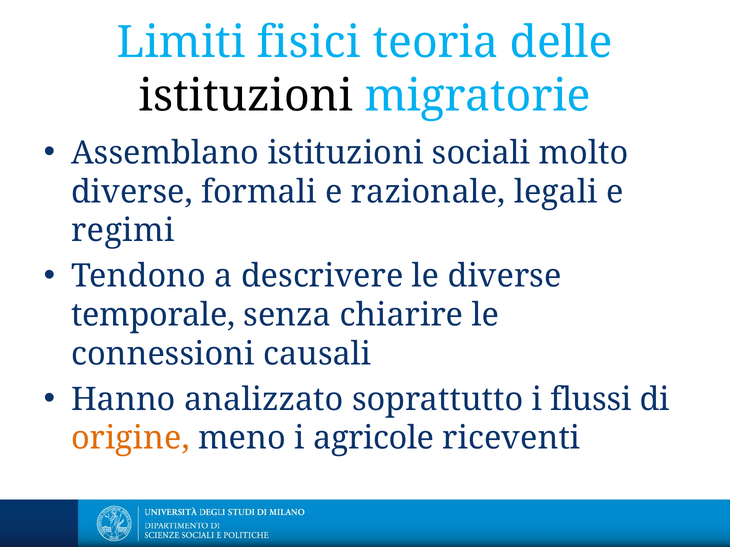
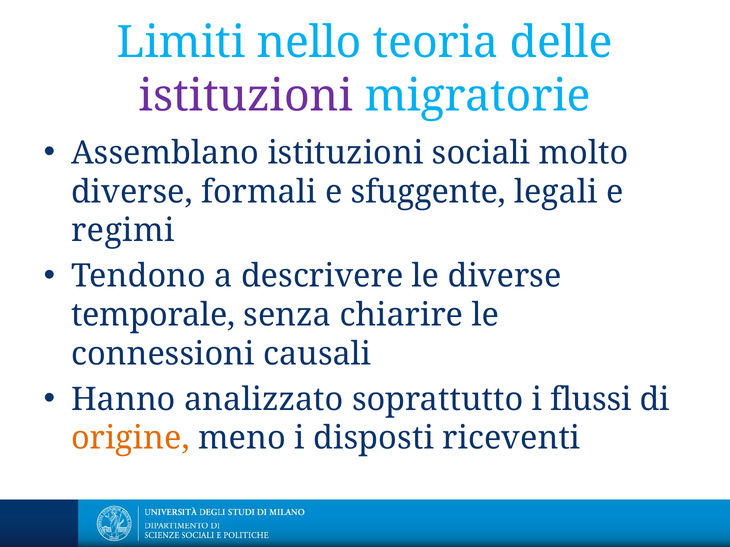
fisici: fisici -> nello (309, 43)
istituzioni colour: black -> purple (246, 96)
razionale: razionale -> sfuggente (428, 192)
agricole: agricole -> disposti (374, 439)
